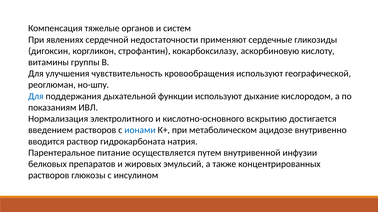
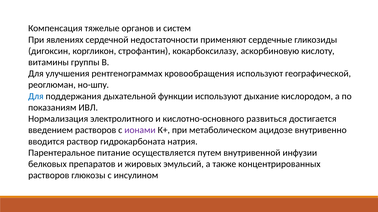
чувствительность: чувствительность -> рентгенограммах (127, 74)
вскрытию: вскрытию -> развиться (267, 119)
ионами colour: blue -> purple (140, 130)
